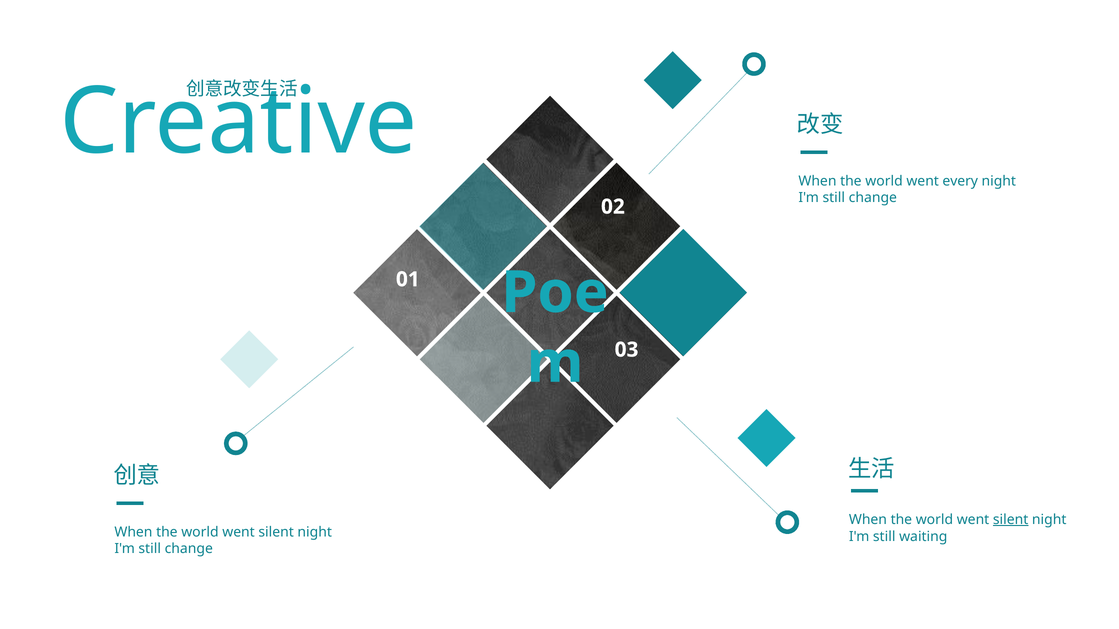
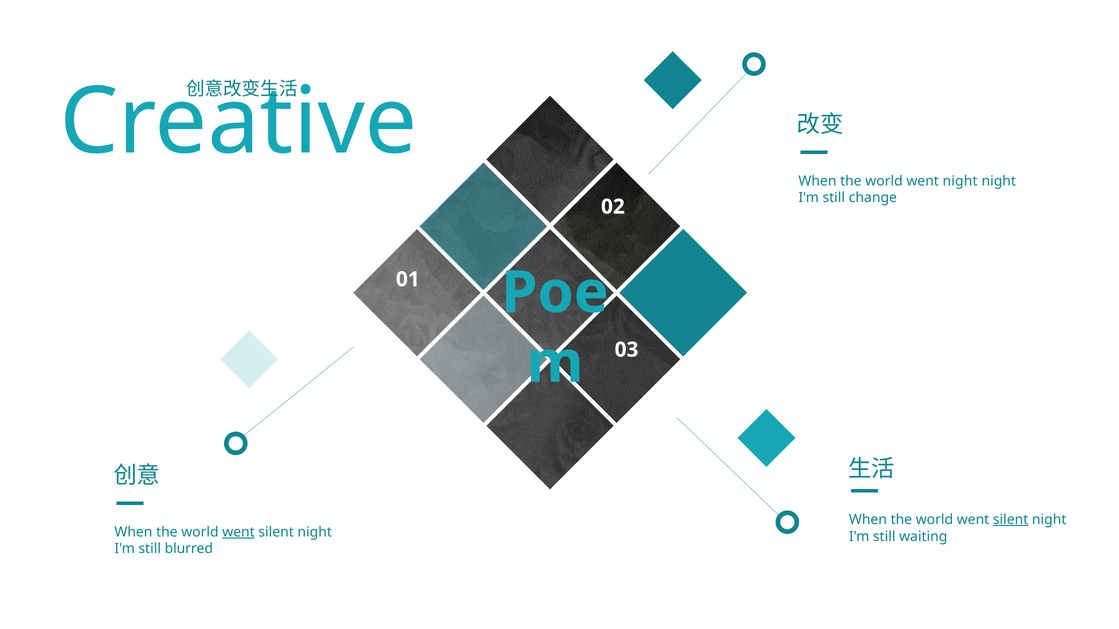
went every: every -> night (960, 181)
went underline: none -> present (239, 532)
change: change -> blurred (189, 549)
